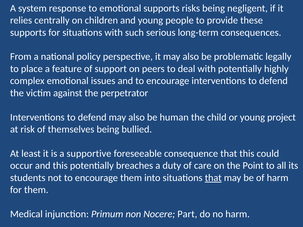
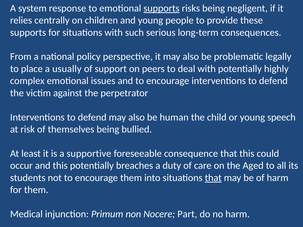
supports underline: none -> present (161, 8)
feature: feature -> usually (67, 69)
project: project -> speech (281, 117)
Point: Point -> Aged (253, 166)
